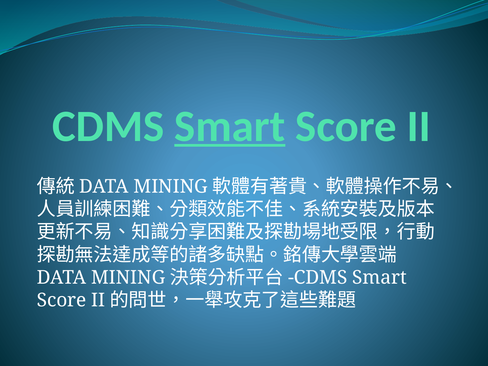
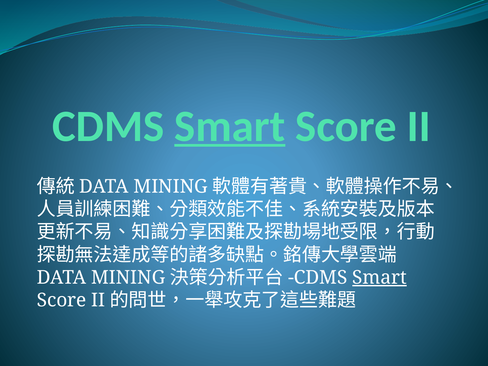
Smart underline: none -> present (380, 277)
